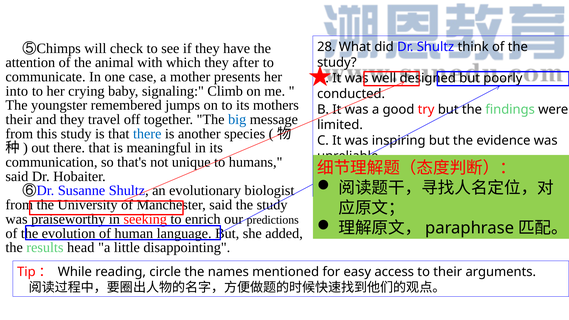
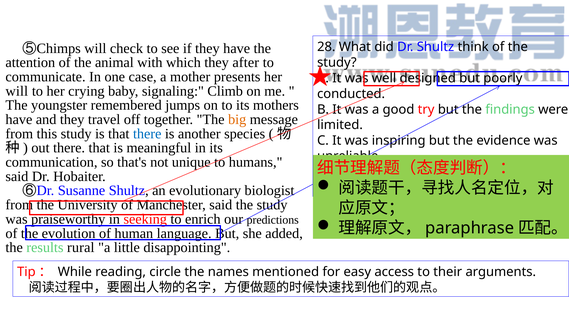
into: into -> will (17, 91)
their: their -> have (19, 120)
big colour: blue -> orange (237, 120)
head: head -> rural (81, 248)
